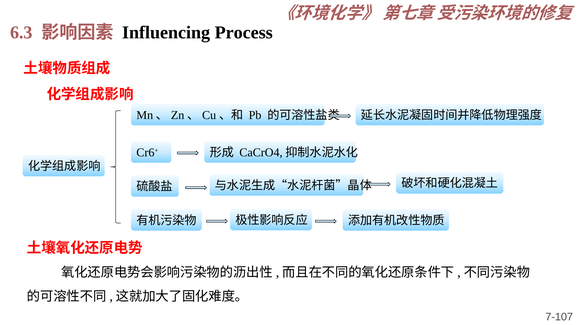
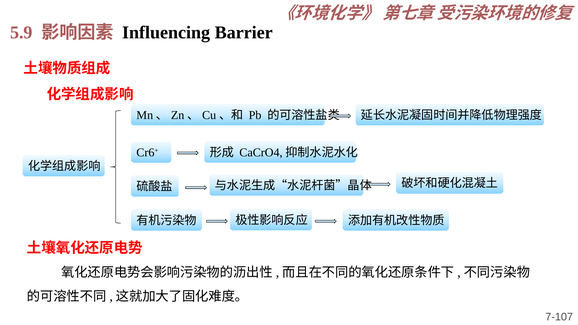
6.3: 6.3 -> 5.9 (21, 32)
Process: Process -> Barrier (244, 32)
